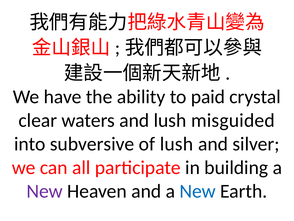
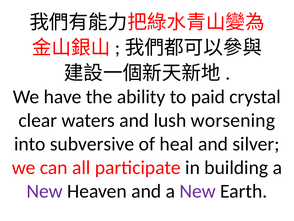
misguided: misguided -> worsening (233, 120)
of lush: lush -> heal (177, 144)
New colour: blue -> purple (198, 191)
